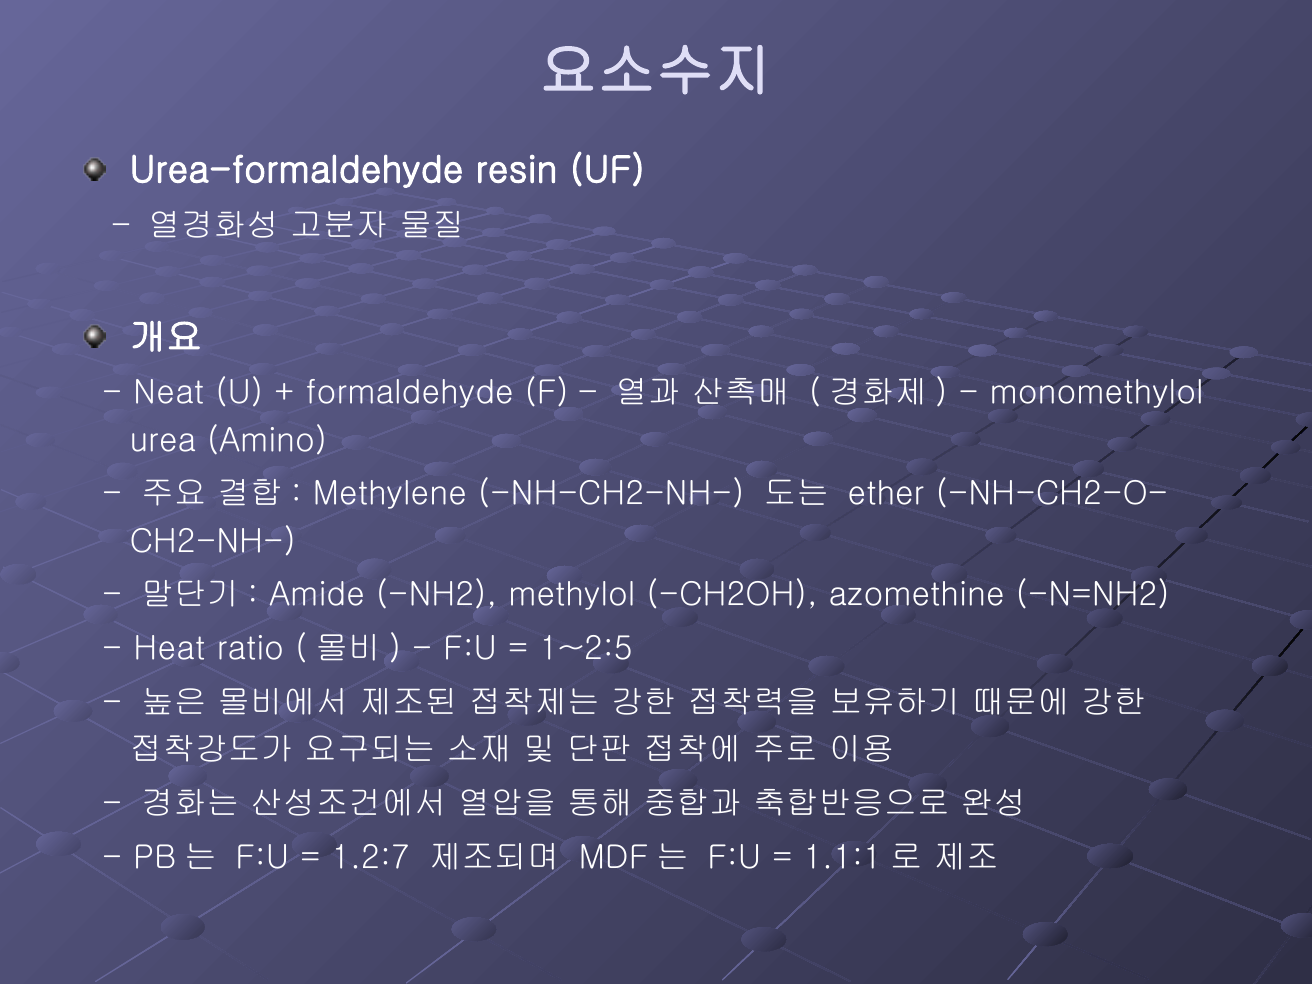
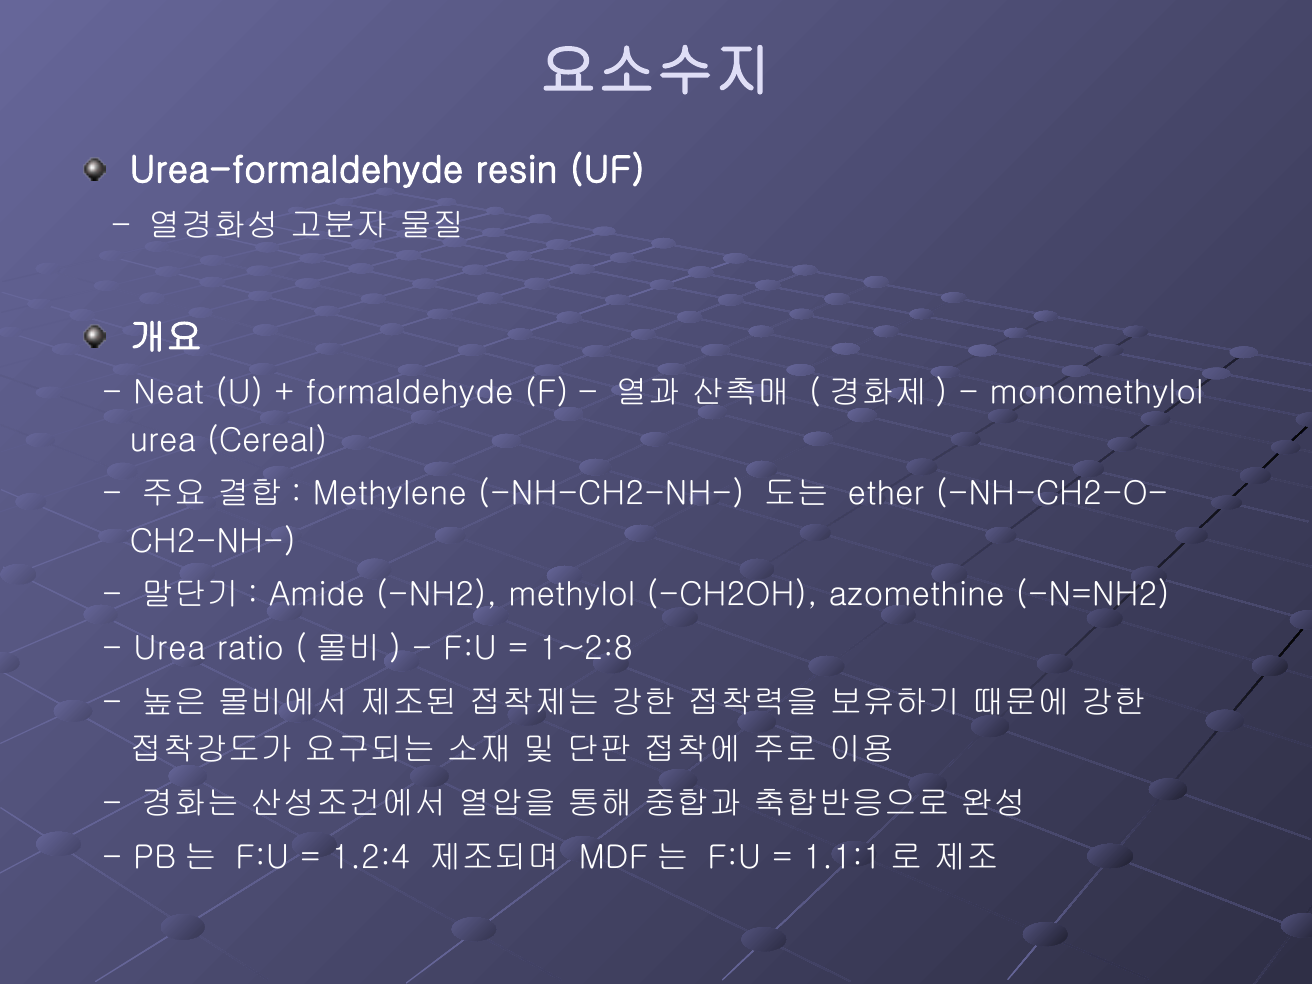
Amino: Amino -> Cereal (267, 440)
Heat: Heat -> Urea (169, 649)
1~2:5: 1~2:5 -> 1~2:8 (586, 649)
1.2:7: 1.2:7 -> 1.2:4 (371, 857)
